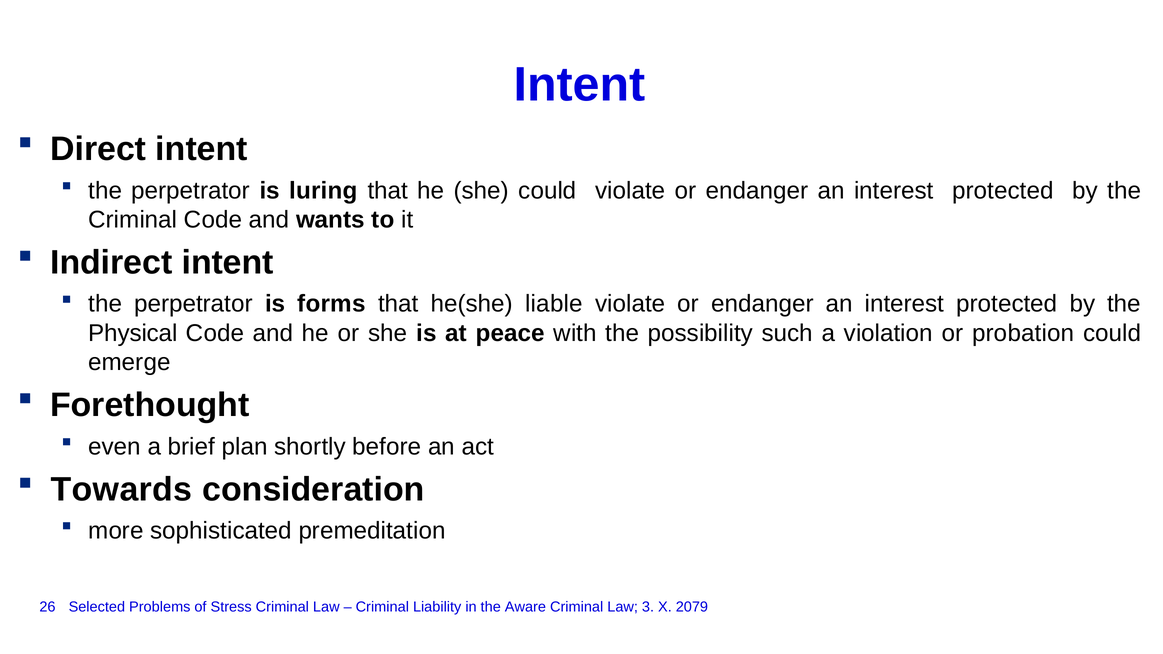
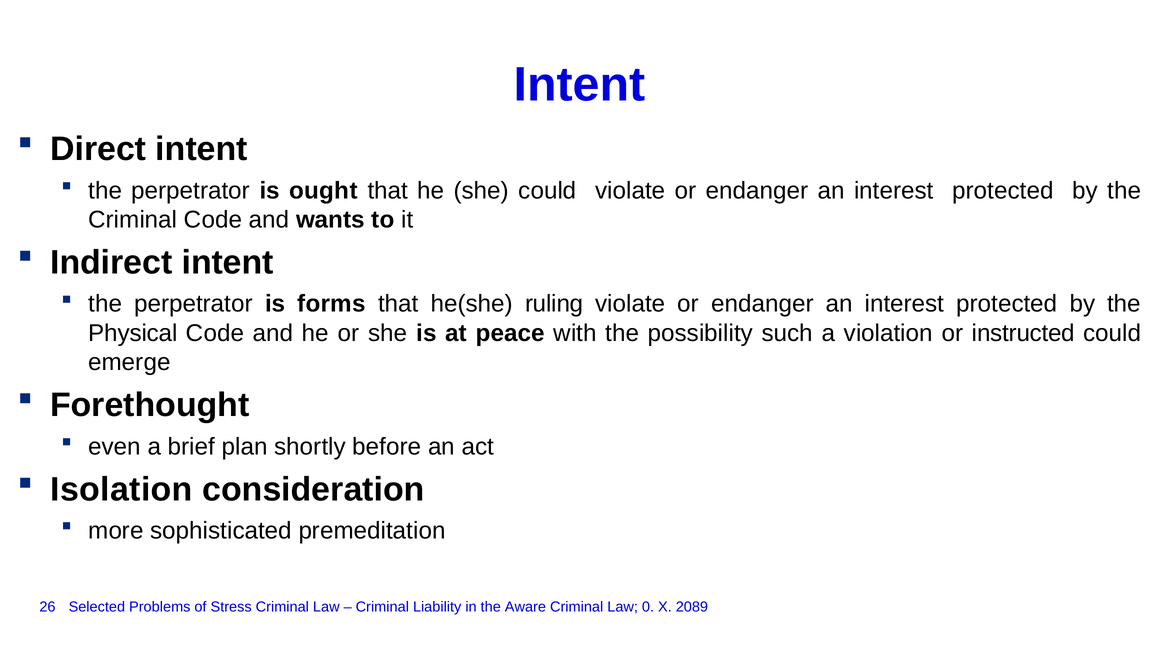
luring: luring -> ought (323, 191)
liable: liable -> ruling (554, 304)
probation: probation -> instructed (1023, 333)
Towards: Towards -> Isolation (121, 489)
3: 3 -> 0 (648, 607)
2079: 2079 -> 2089 (692, 607)
